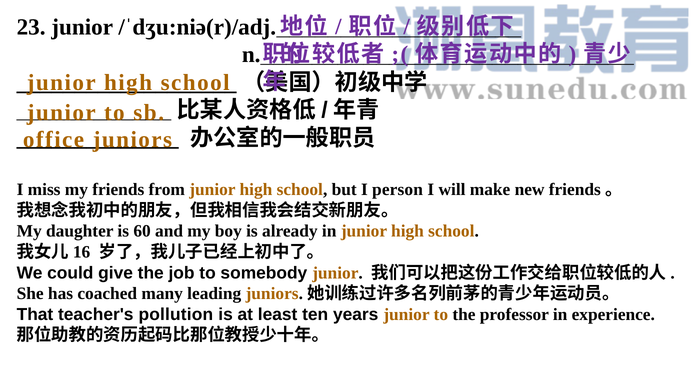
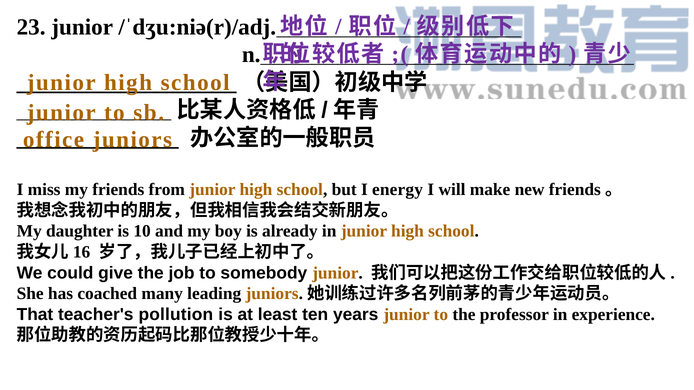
person: person -> energy (398, 190)
60: 60 -> 10 (142, 231)
